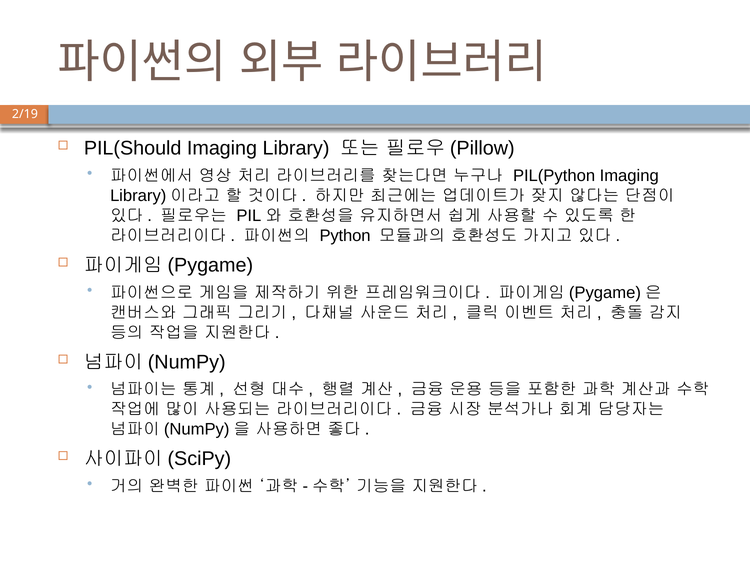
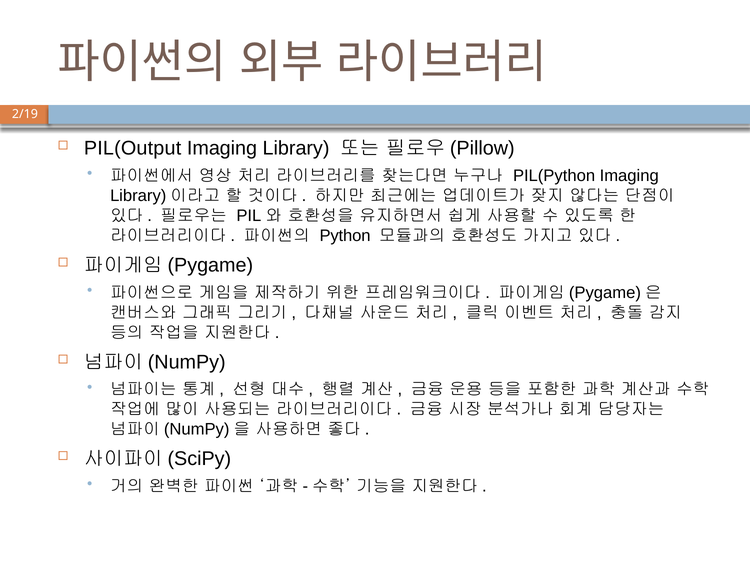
PIL(Should: PIL(Should -> PIL(Output (133, 148)
